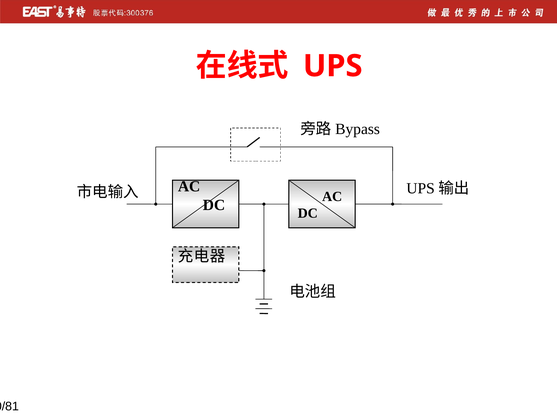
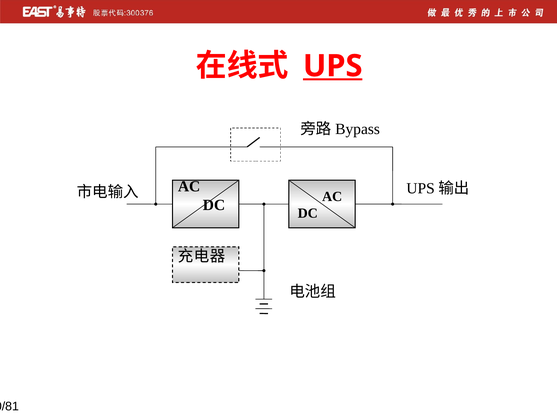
UPS underline: none -> present (333, 66)
